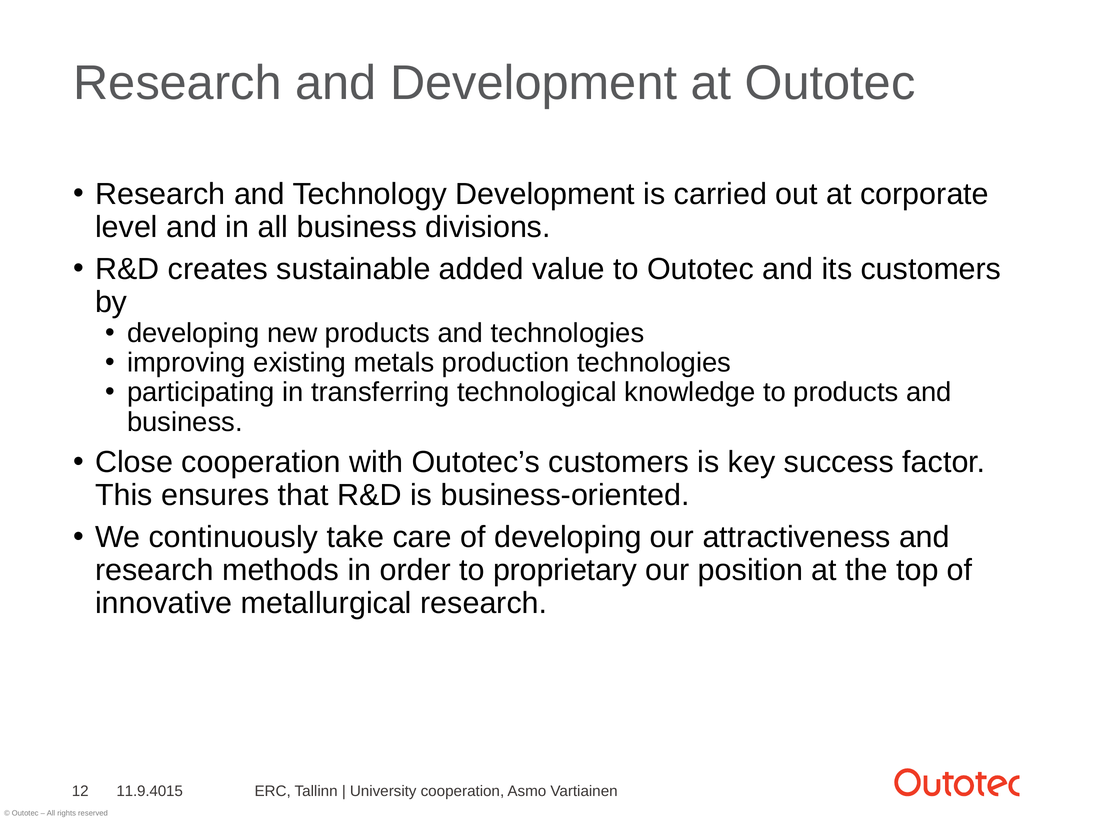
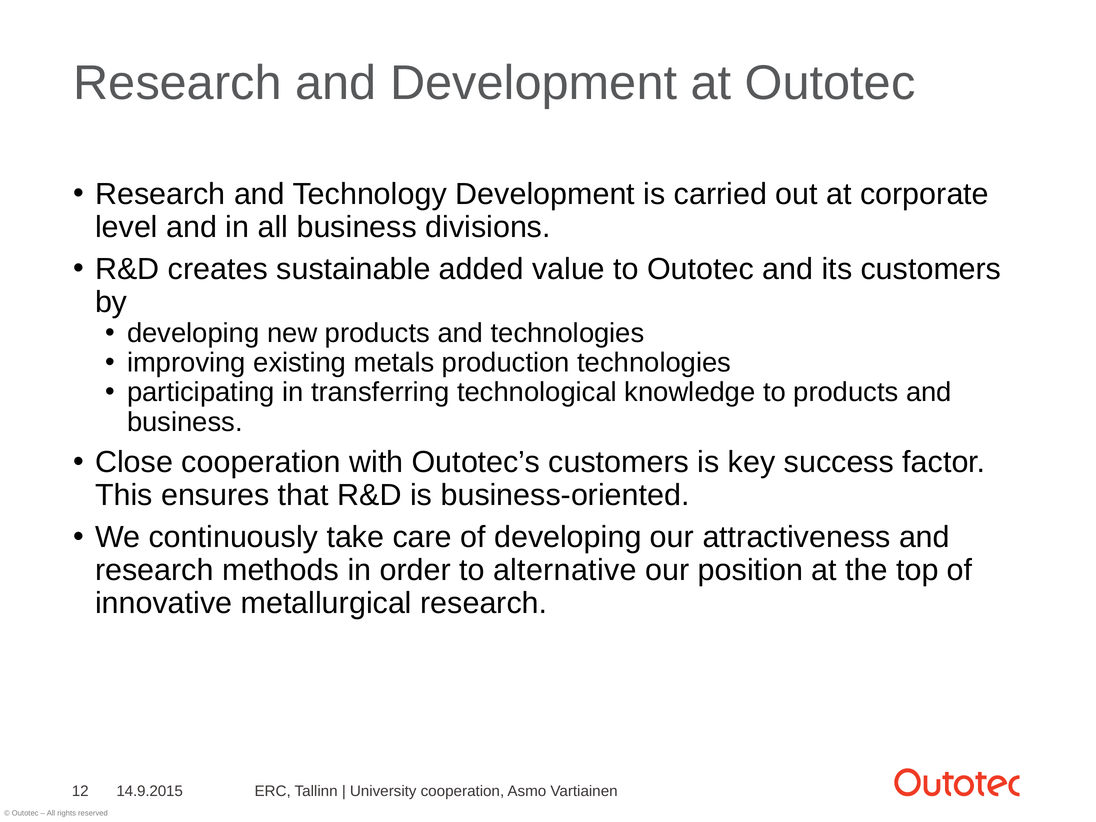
proprietary: proprietary -> alternative (565, 570)
11.9.4015: 11.9.4015 -> 14.9.2015 (150, 791)
